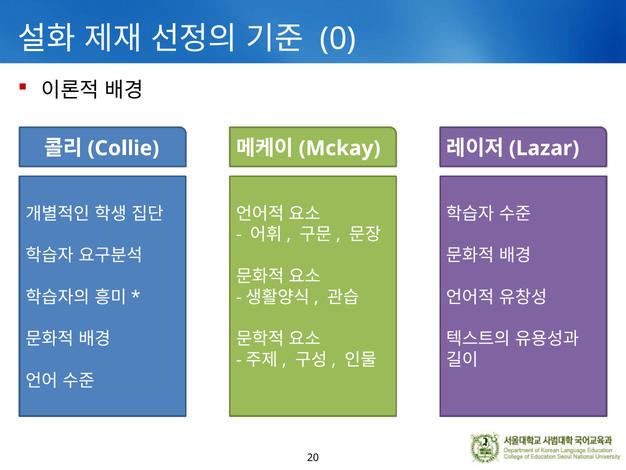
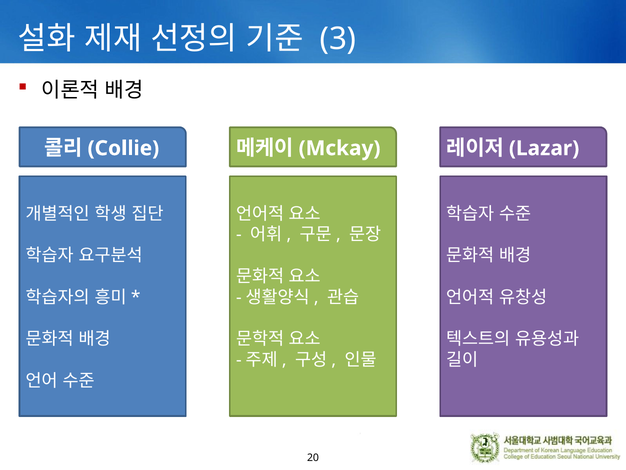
0: 0 -> 3 (338, 39)
